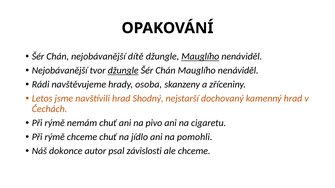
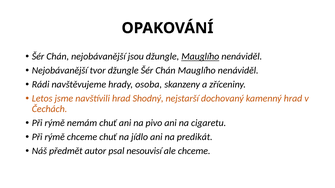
dítě: dítě -> jsou (136, 57)
džungle underline: present -> none (123, 71)
pomohli: pomohli -> predikát (195, 137)
dokonce: dokonce -> předmět (66, 151)
závislosti: závislosti -> nesouvisí (144, 151)
